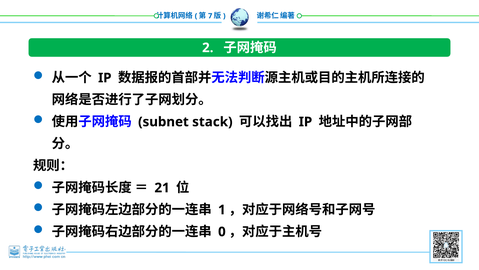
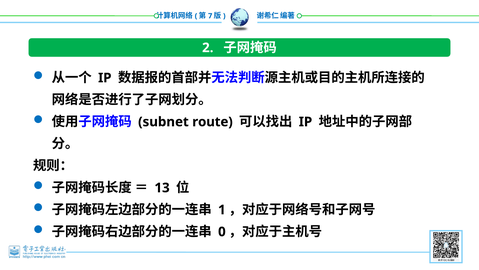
stack: stack -> route (212, 122)
21: 21 -> 13 (162, 187)
